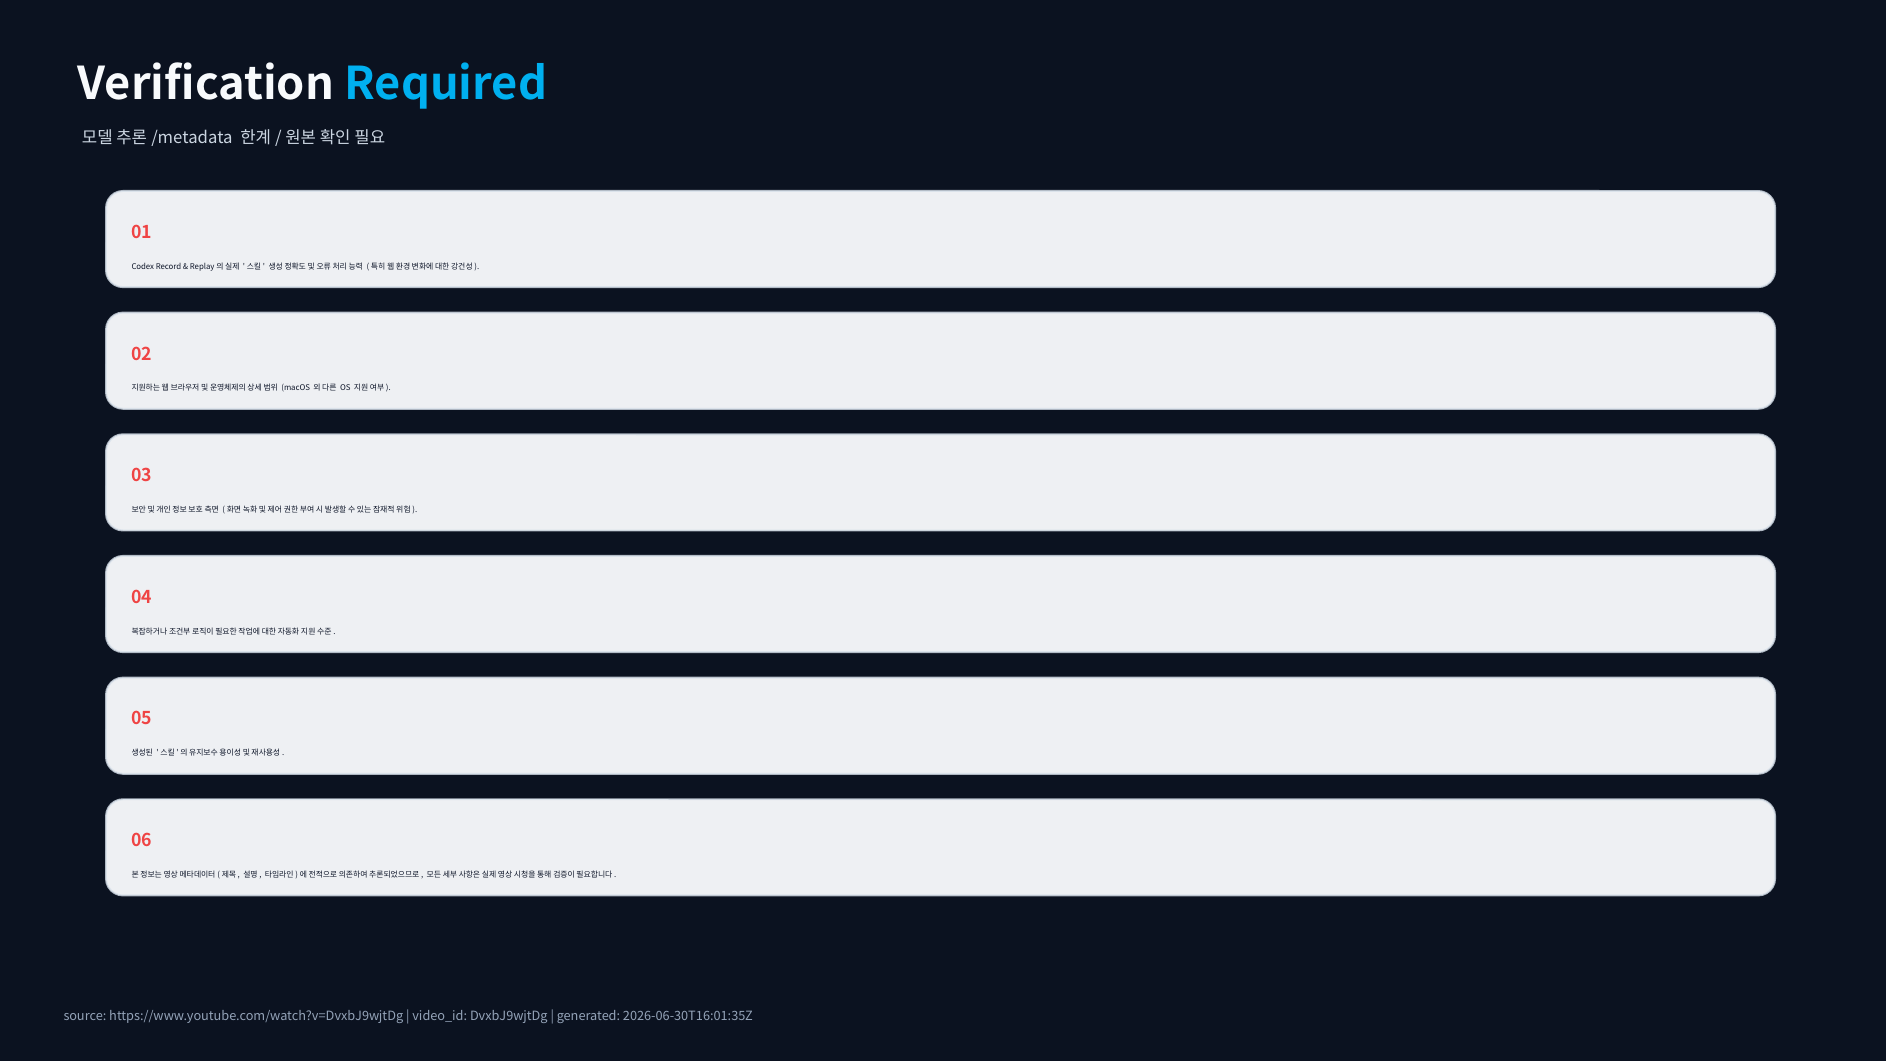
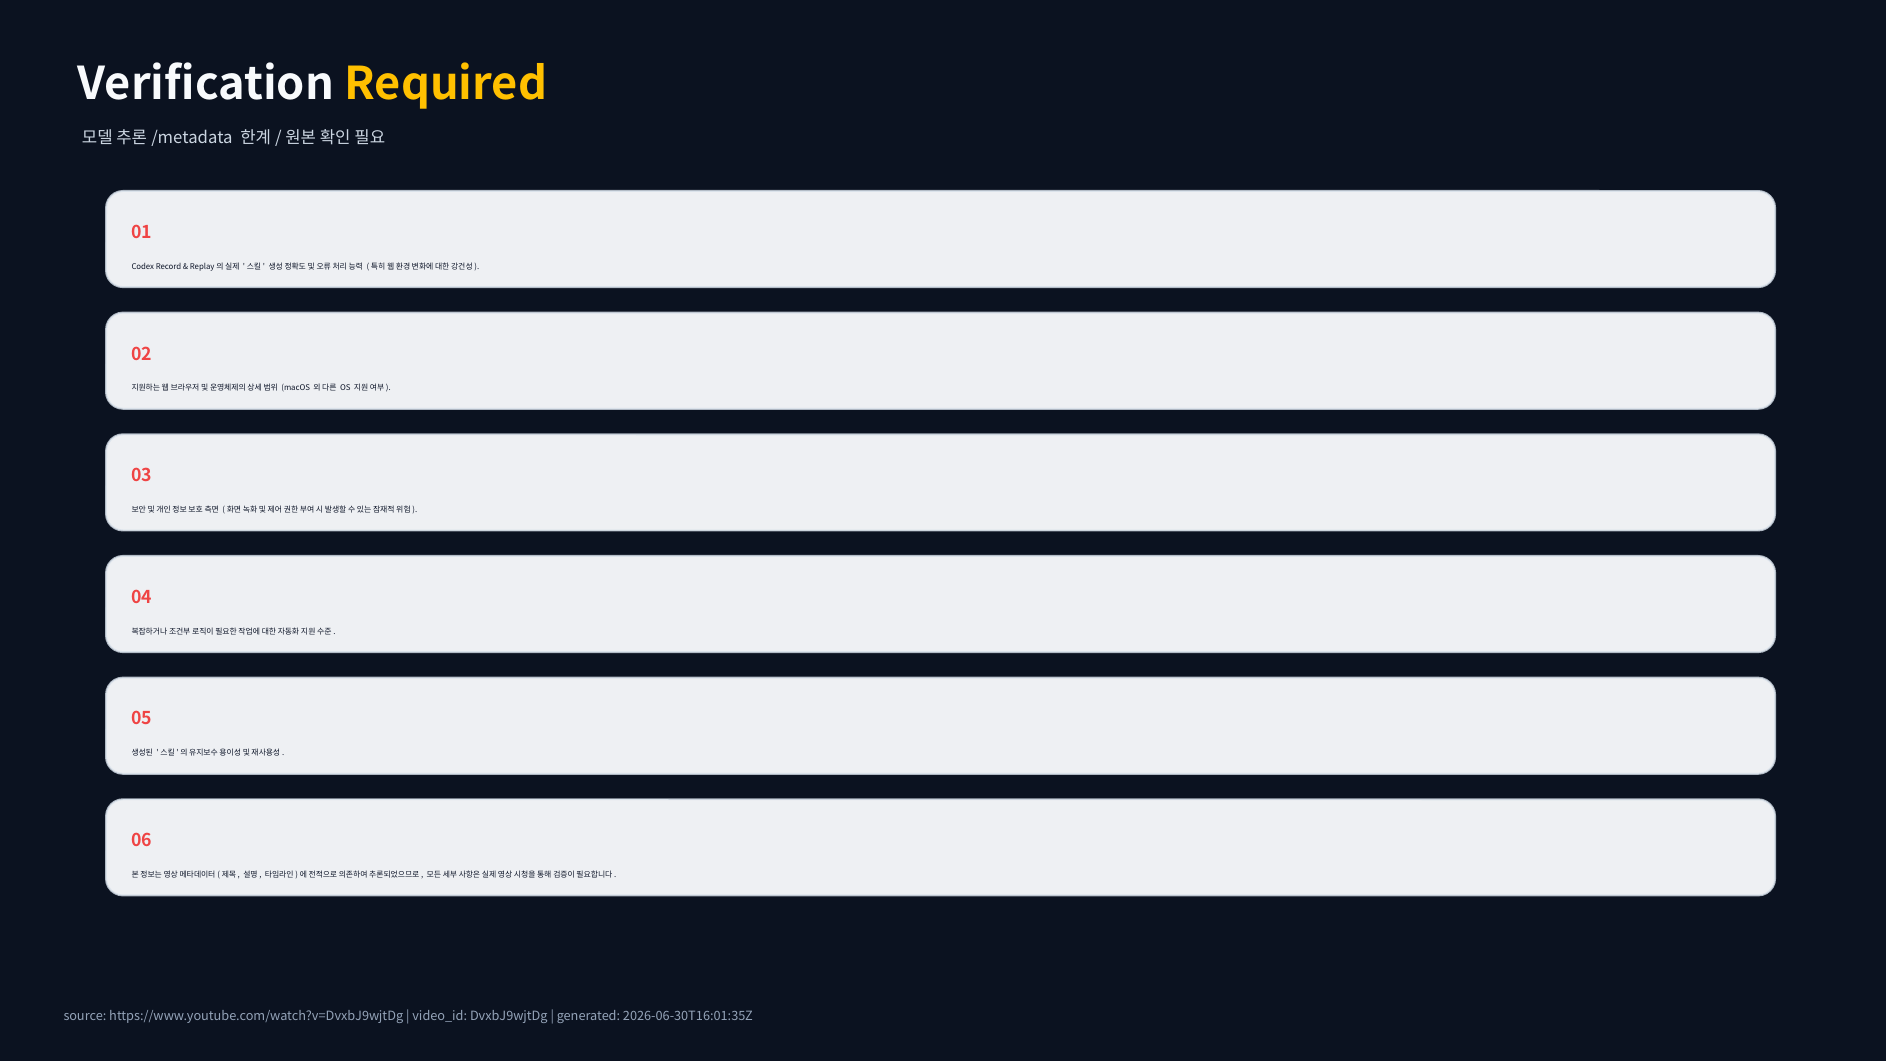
Required colour: light blue -> yellow (446, 84)
